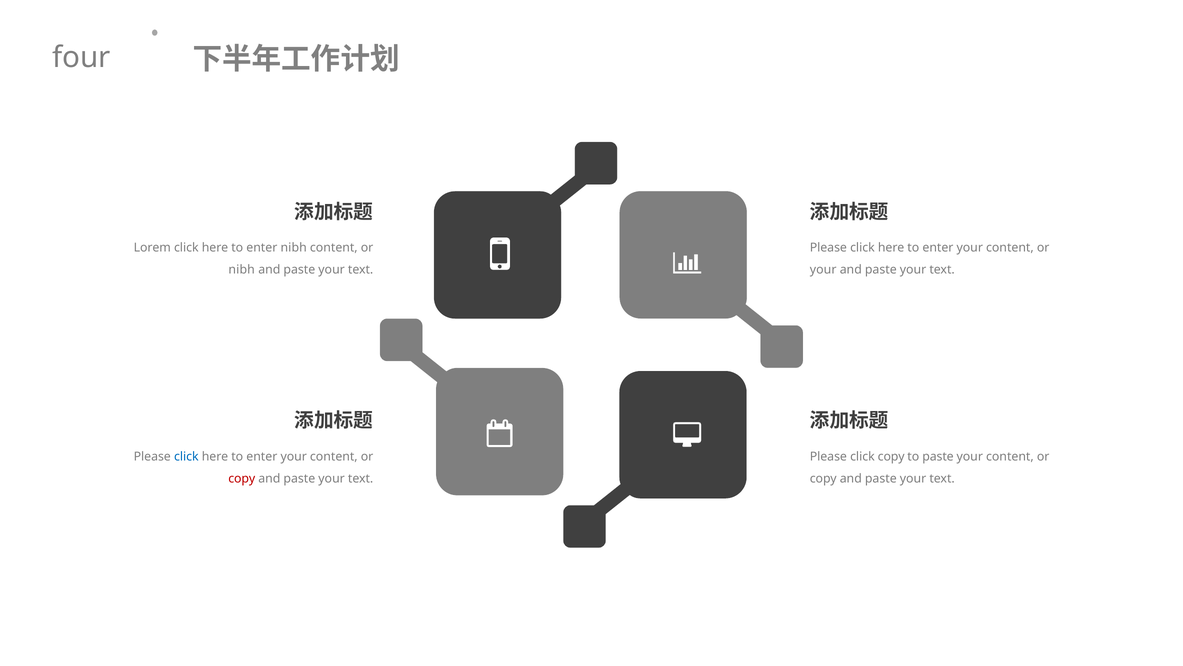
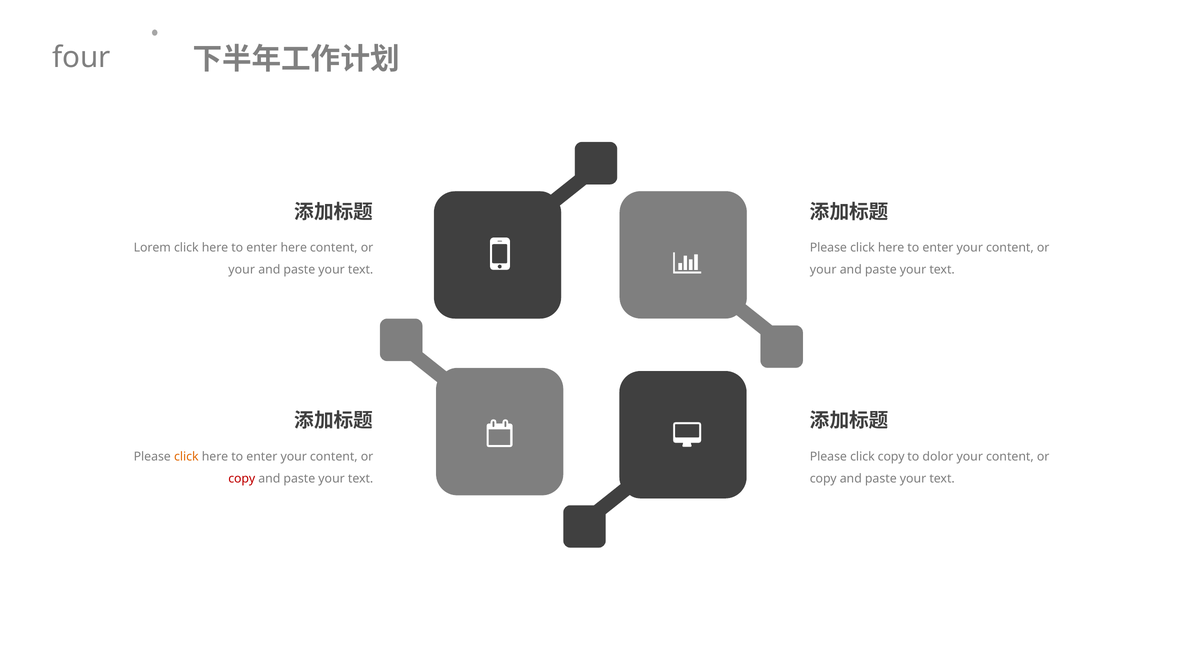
enter nibh: nibh -> here (294, 248)
nibh: nibh -> your (242, 270)
click colour: blue -> orange (186, 456)
to paste: paste -> dolor (938, 456)
